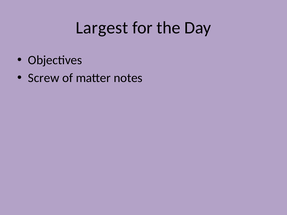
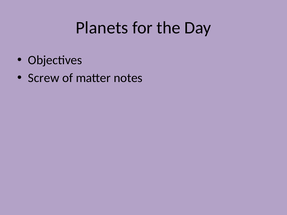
Largest: Largest -> Planets (102, 28)
